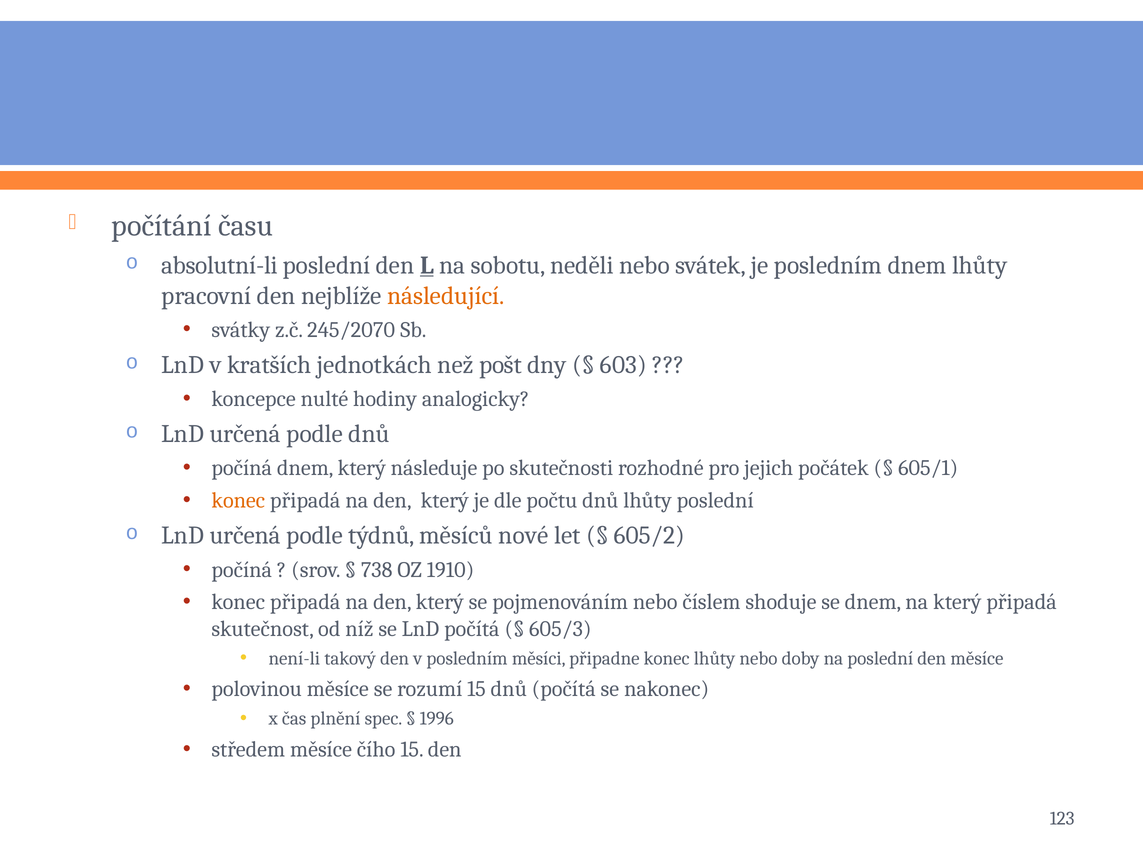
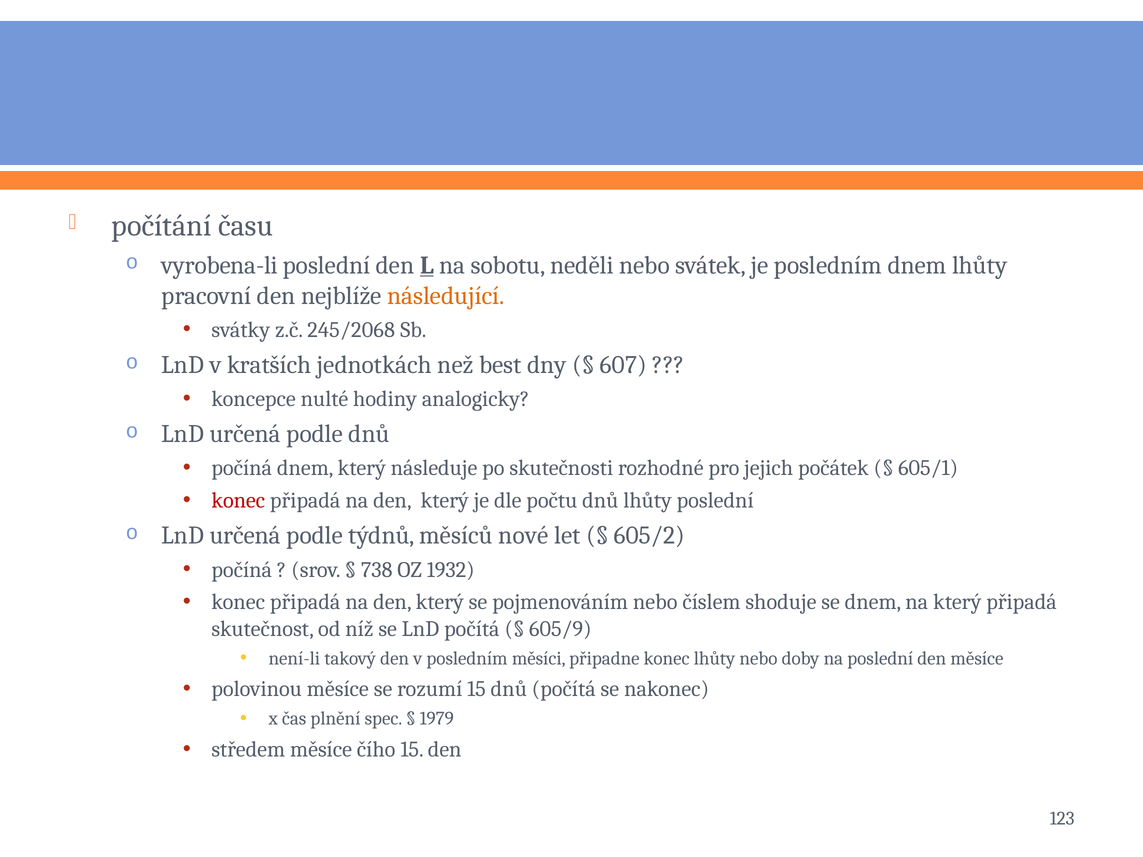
absolutní-li: absolutní-li -> vyrobena-li (219, 265)
245/2070: 245/2070 -> 245/2068 (351, 330)
pošt: pošt -> best (500, 365)
603: 603 -> 607 (623, 365)
konec colour: orange -> red (238, 501)
1910: 1910 -> 1932 (451, 570)
605/3: 605/3 -> 605/9 (560, 629)
1996: 1996 -> 1979 (437, 719)
